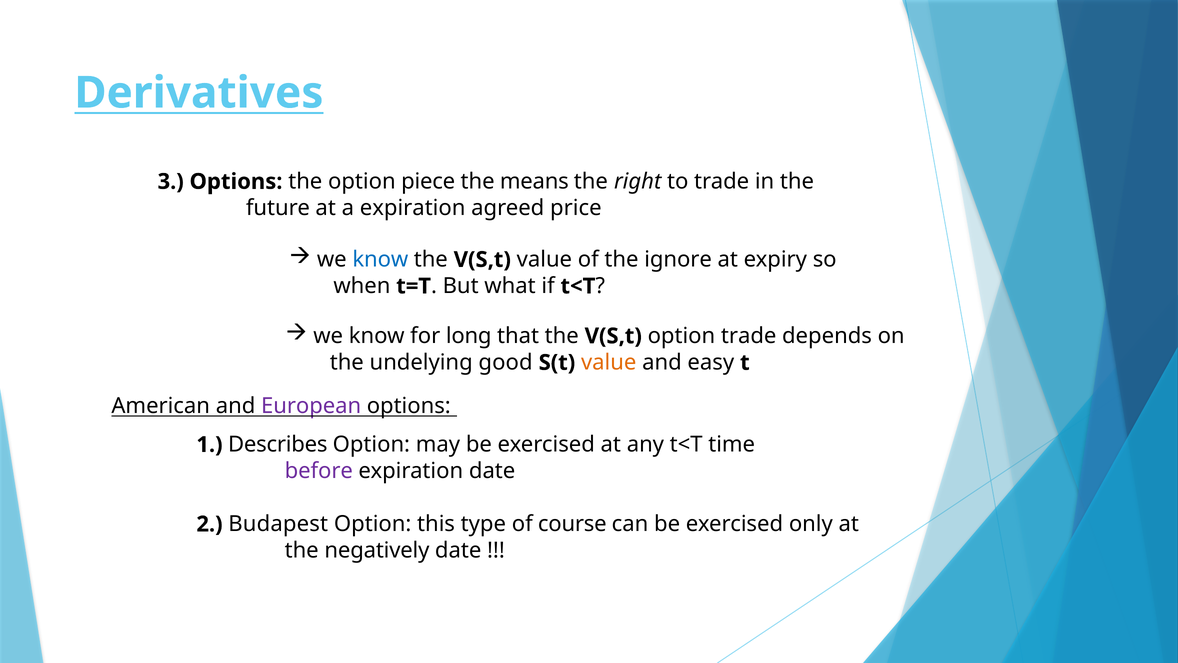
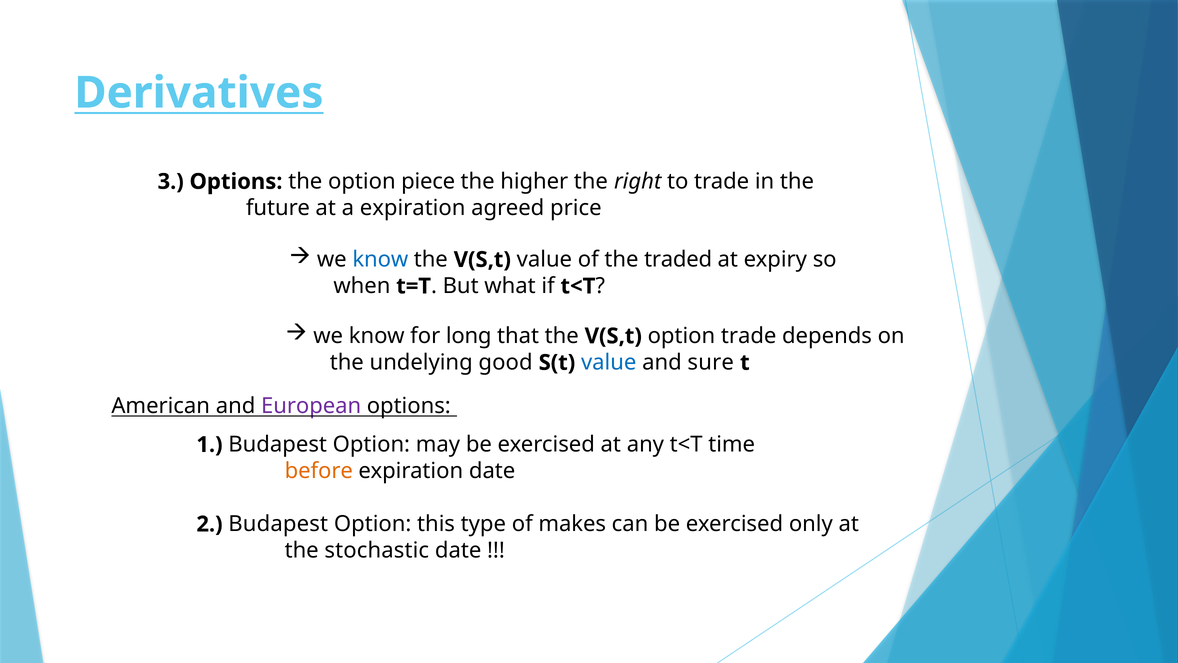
means: means -> higher (534, 181)
ignore: ignore -> traded (678, 259)
value colour: orange -> blue (609, 362)
easy: easy -> sure (711, 362)
1 Describes: Describes -> Budapest (278, 444)
before colour: purple -> orange (319, 471)
course: course -> makes (572, 524)
negatively: negatively -> stochastic (377, 550)
